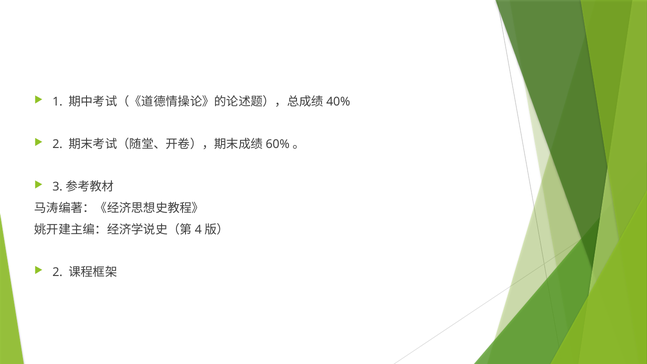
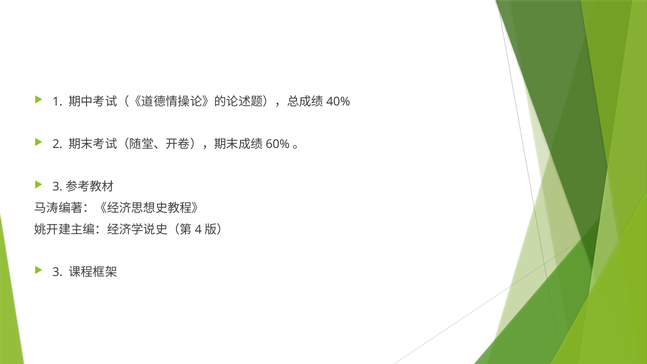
2: 2 -> 3 (58, 272)
